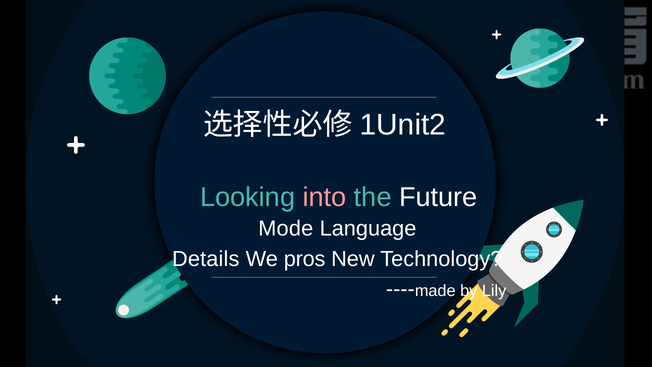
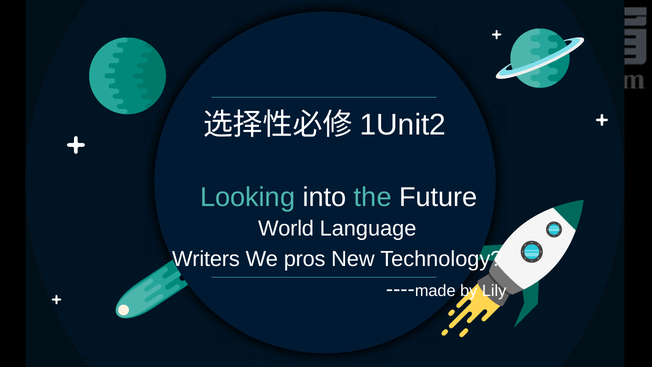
into colour: pink -> white (325, 197)
Mode: Mode -> World (286, 228)
Details: Details -> Writers (206, 259)
